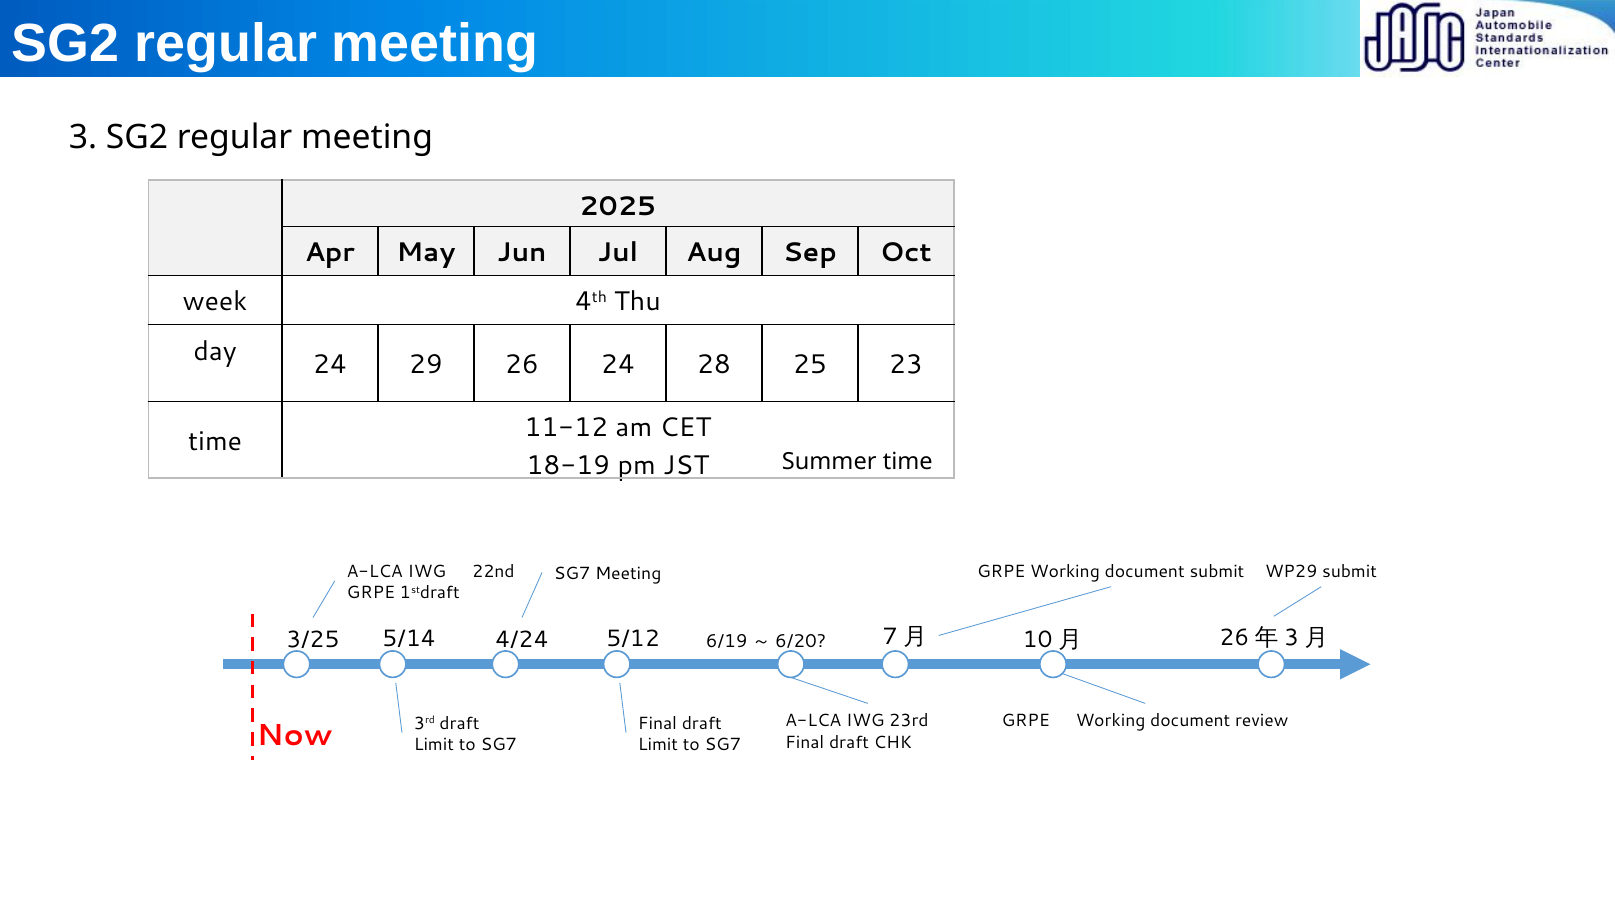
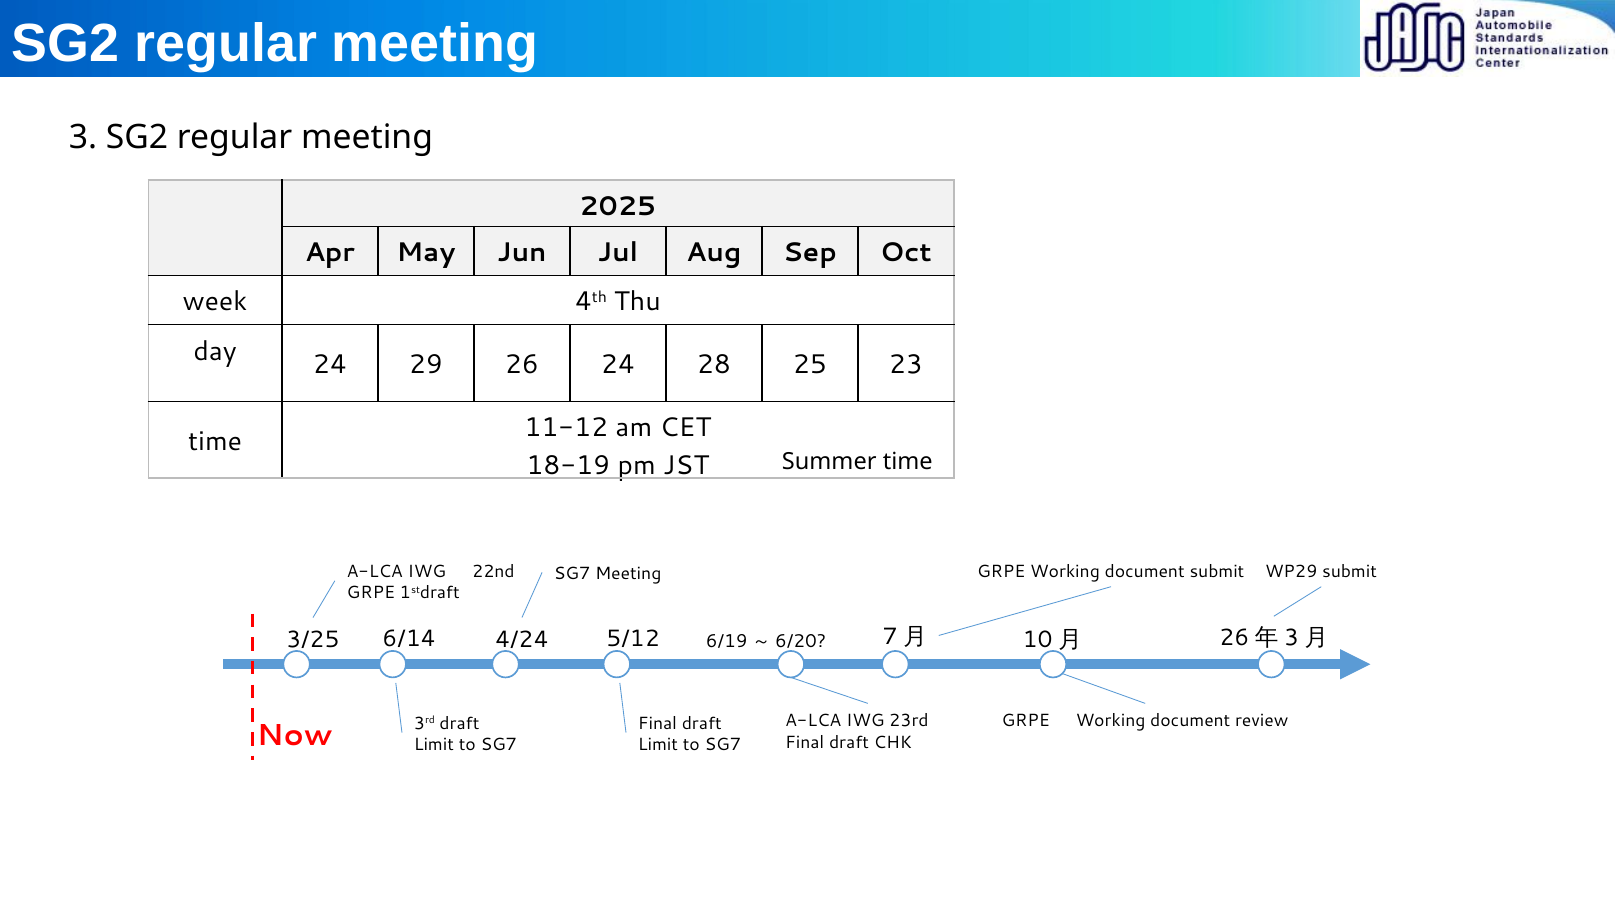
5/14: 5/14 -> 6/14 (409, 640)
